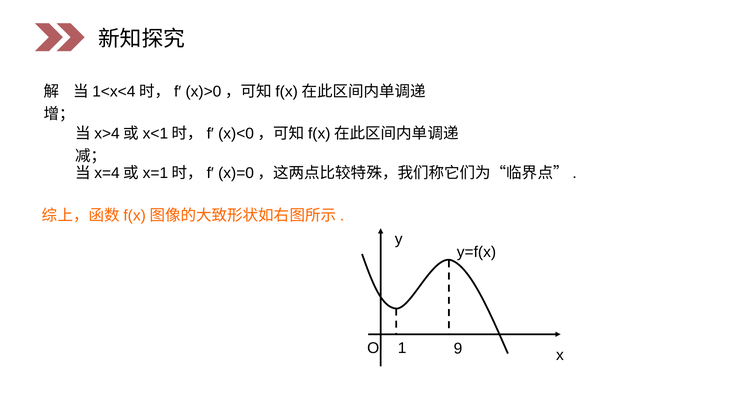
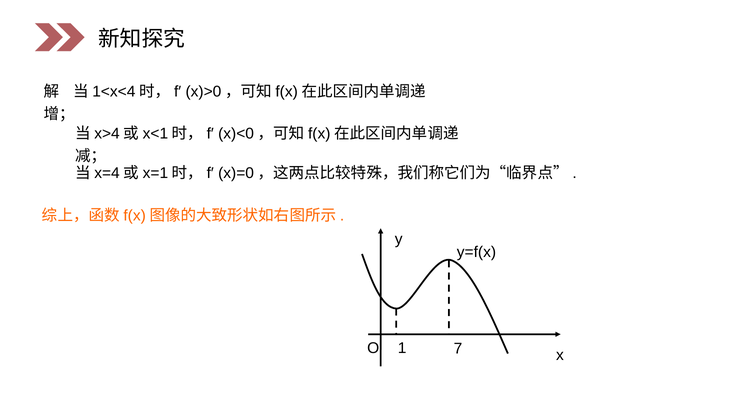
9: 9 -> 7 (458, 349)
